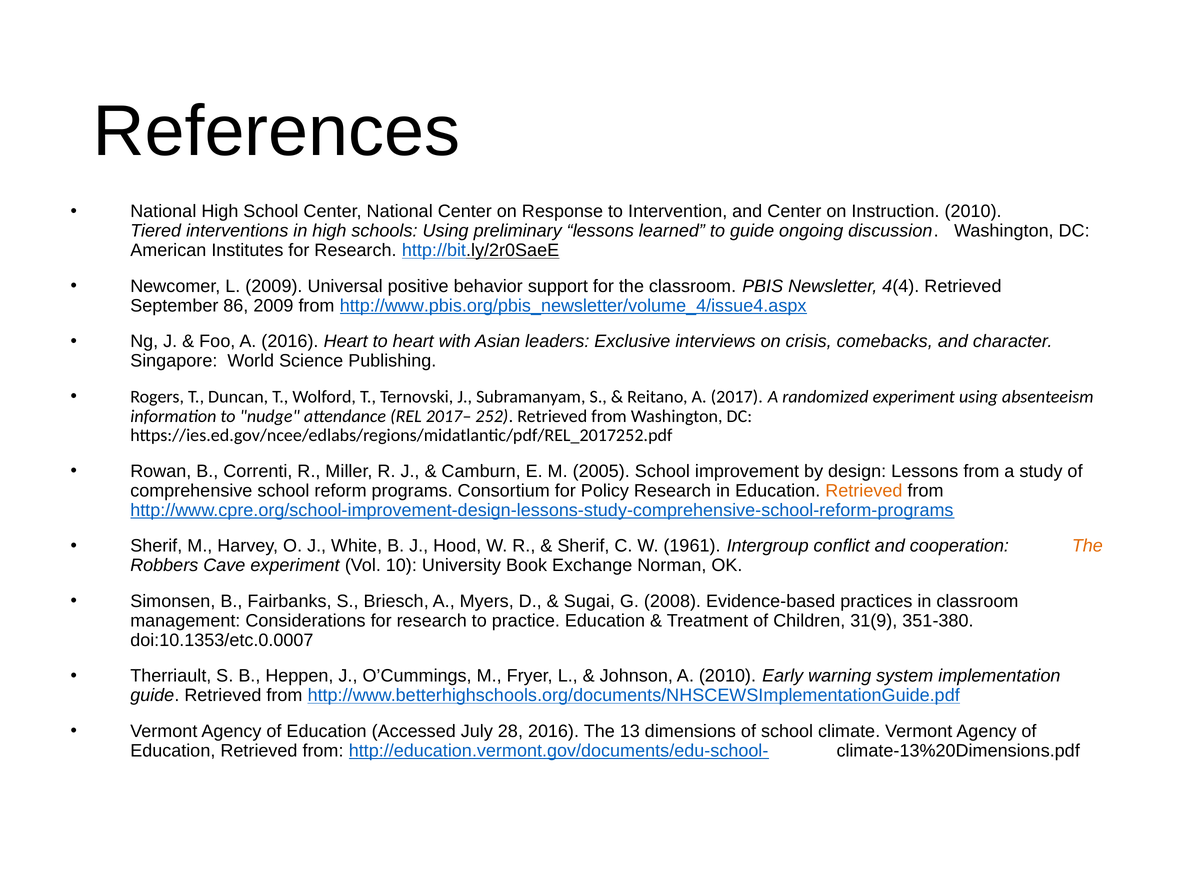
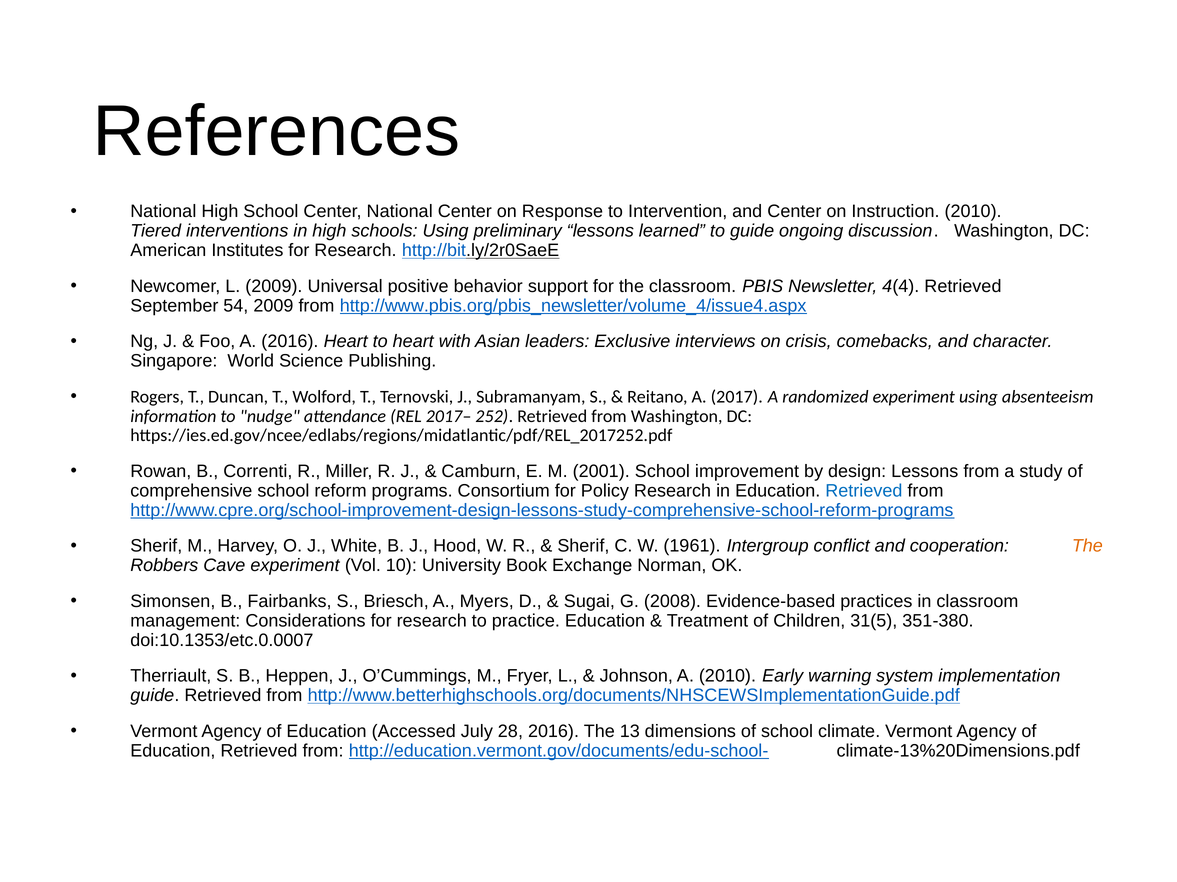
86: 86 -> 54 (236, 306)
2005: 2005 -> 2001 (601, 472)
Retrieved colour: orange -> blue (864, 491)
31(9: 31(9 -> 31(5 (874, 621)
